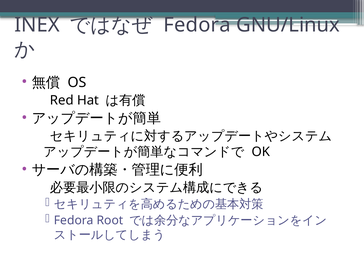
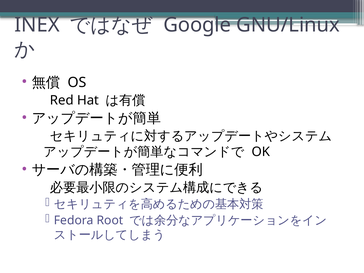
Fedora: Fedora -> Google (197, 25)
